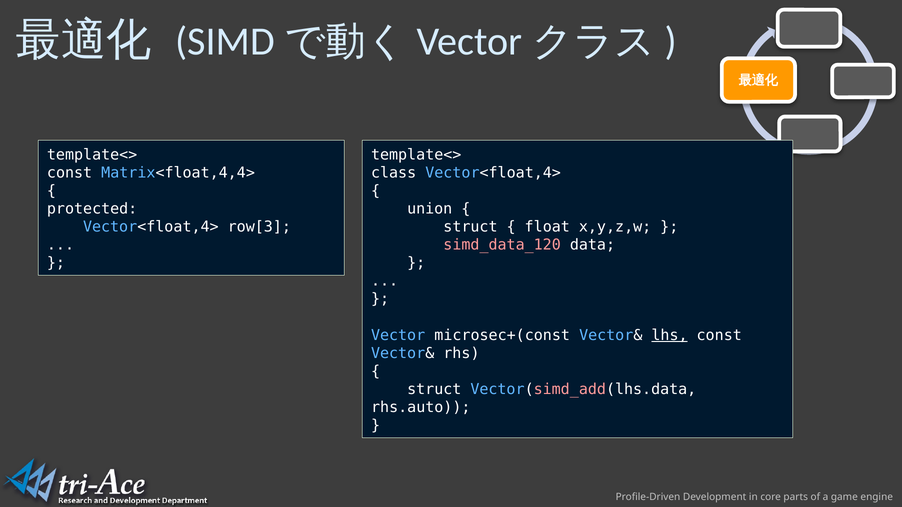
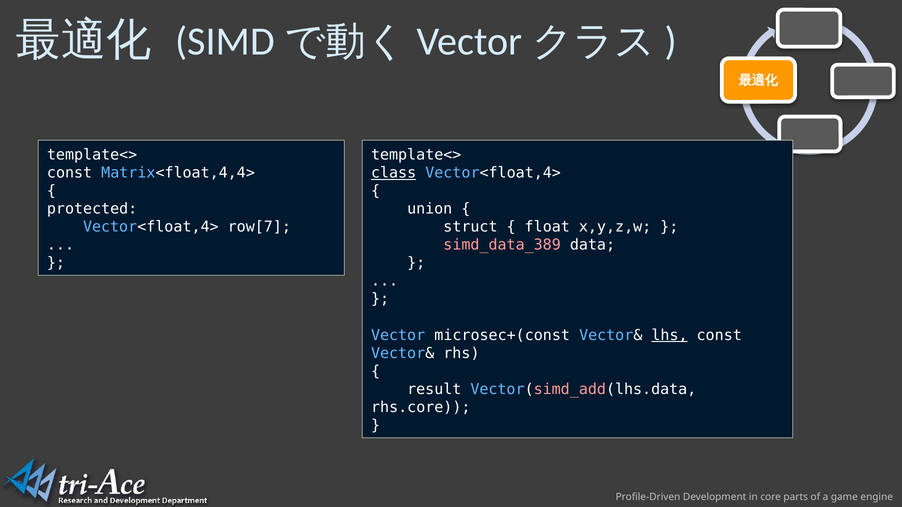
class underline: none -> present (394, 173)
row[3: row[3 -> row[7 (259, 227)
simd_data_120: simd_data_120 -> simd_data_389 (502, 245)
struct: struct -> result (434, 389)
rhs.auto: rhs.auto -> rhs.core (421, 408)
